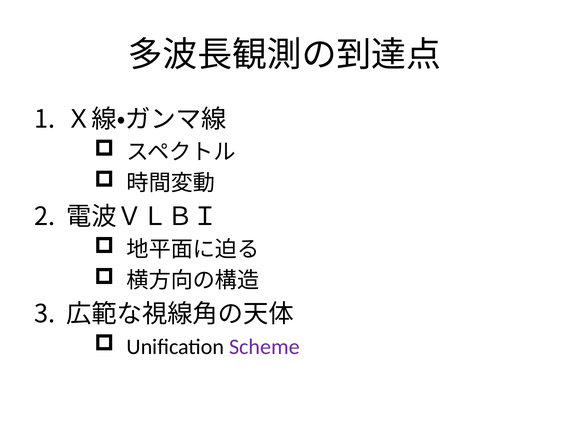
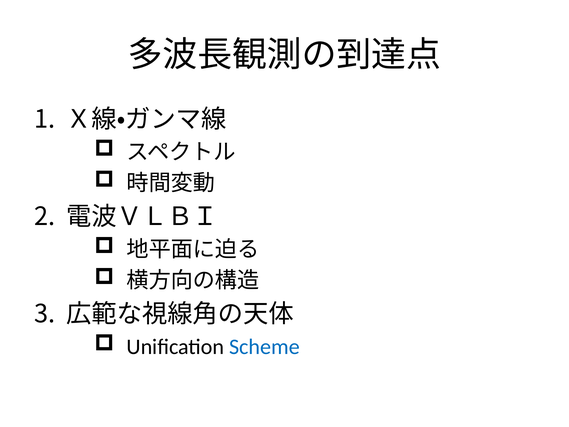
Scheme colour: purple -> blue (265, 347)
